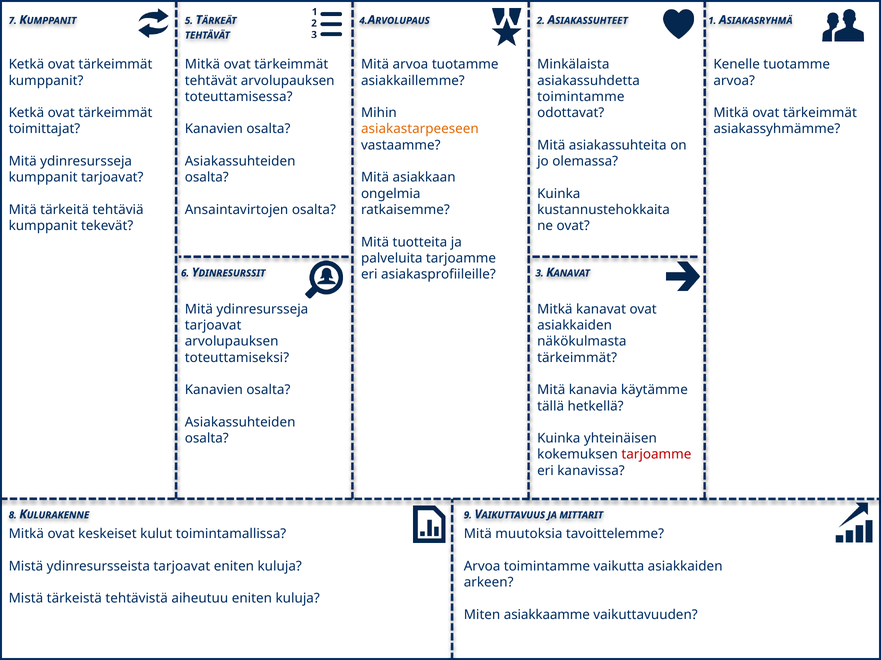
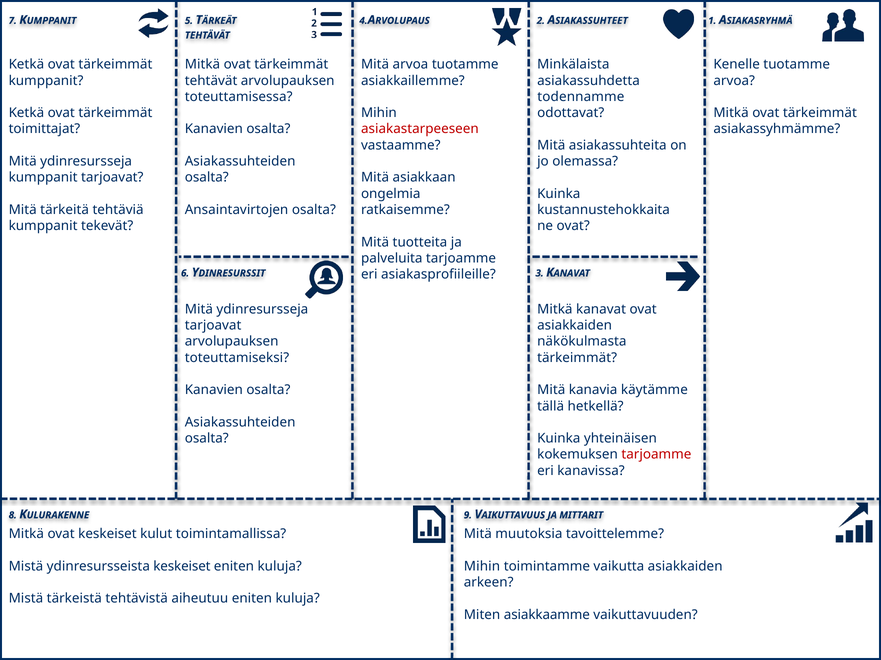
toimintamme: toimintamme -> todennamme (581, 97)
asiakastarpeeseen colour: orange -> red (420, 129)
ydinresursseista tarjoavat: tarjoavat -> keskeiset (182, 567)
Arvoa: Arvoa -> Mihin (482, 567)
